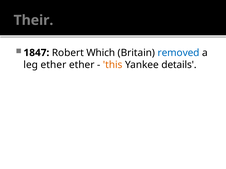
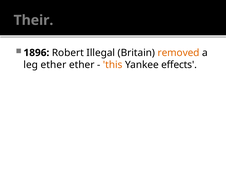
1847: 1847 -> 1896 (36, 53)
Which: Which -> Illegal (101, 53)
removed colour: blue -> orange (179, 53)
details: details -> effects (179, 65)
